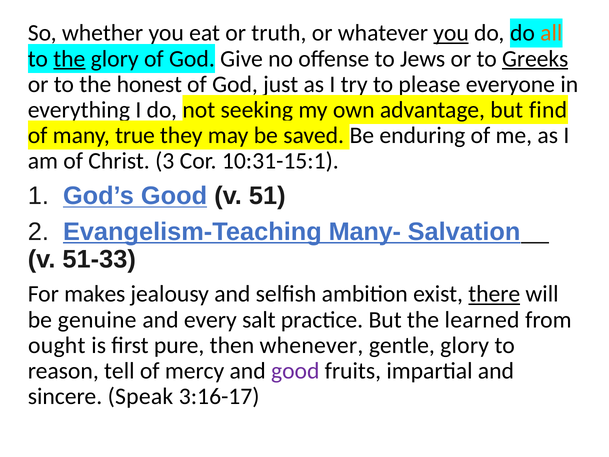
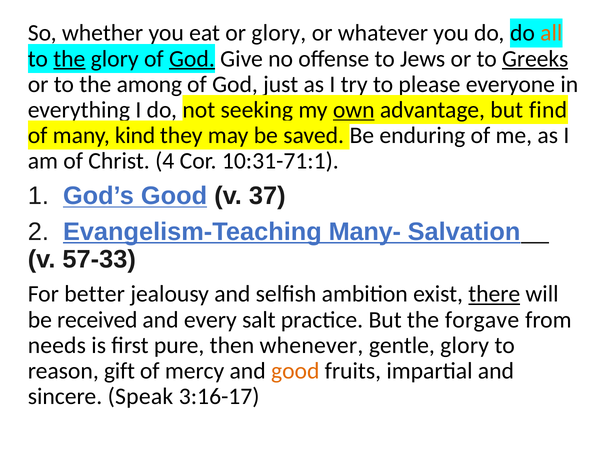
or truth: truth -> glory (279, 33)
you underline: present -> none (451, 33)
God underline: none -> present (192, 59)
honest: honest -> among (149, 84)
own underline: none -> present (354, 110)
true: true -> kind (135, 135)
3: 3 -> 4 (165, 161)
10:31-15:1: 10:31-15:1 -> 10:31-71:1 (280, 161)
51: 51 -> 37 (267, 196)
51-33: 51-33 -> 57-33 (99, 259)
makes: makes -> better (95, 294)
genuine: genuine -> received (97, 320)
learned: learned -> forgave (482, 320)
ought: ought -> needs (57, 345)
tell: tell -> gift (119, 371)
good colour: purple -> orange (295, 371)
